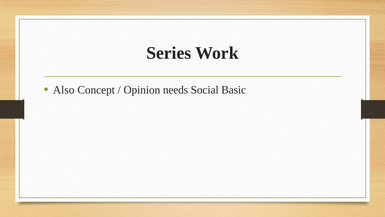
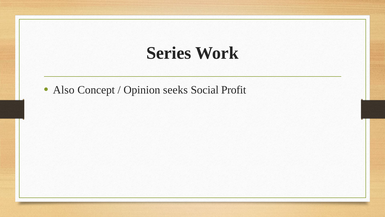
needs: needs -> seeks (175, 90)
Basic: Basic -> Profit (234, 90)
